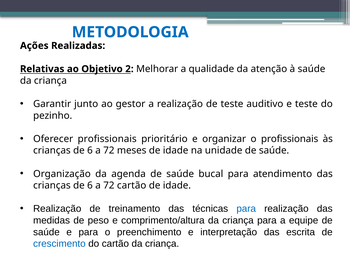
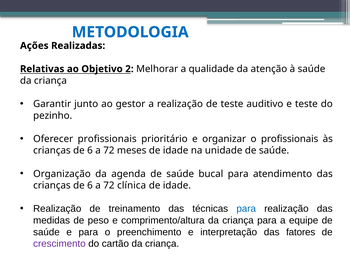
72 cartão: cartão -> clínica (132, 186)
escrita: escrita -> fatores (301, 233)
crescimento colour: blue -> purple (59, 244)
